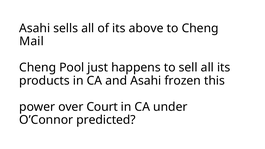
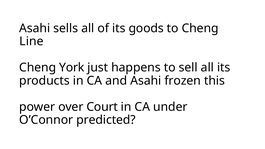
above: above -> goods (146, 28)
Mail: Mail -> Line (32, 41)
Pool: Pool -> York (72, 68)
